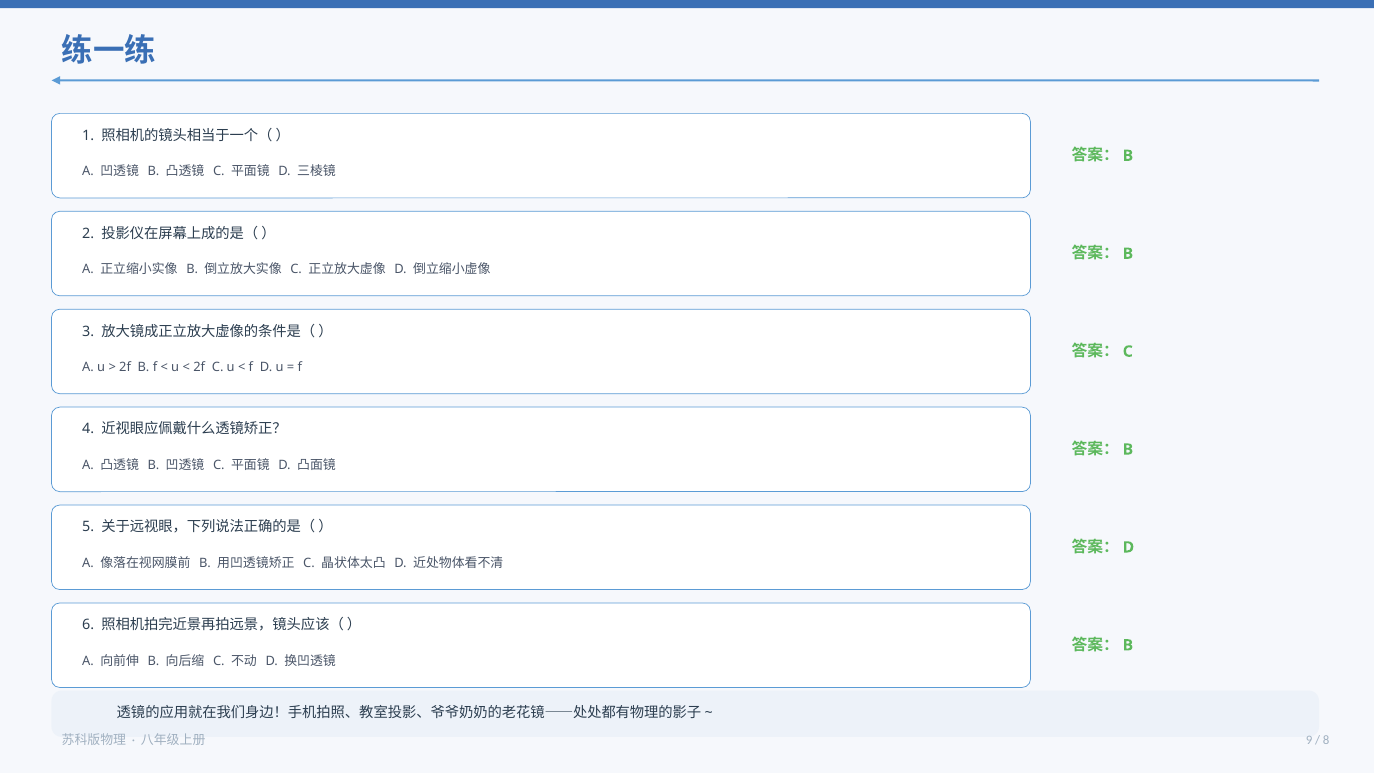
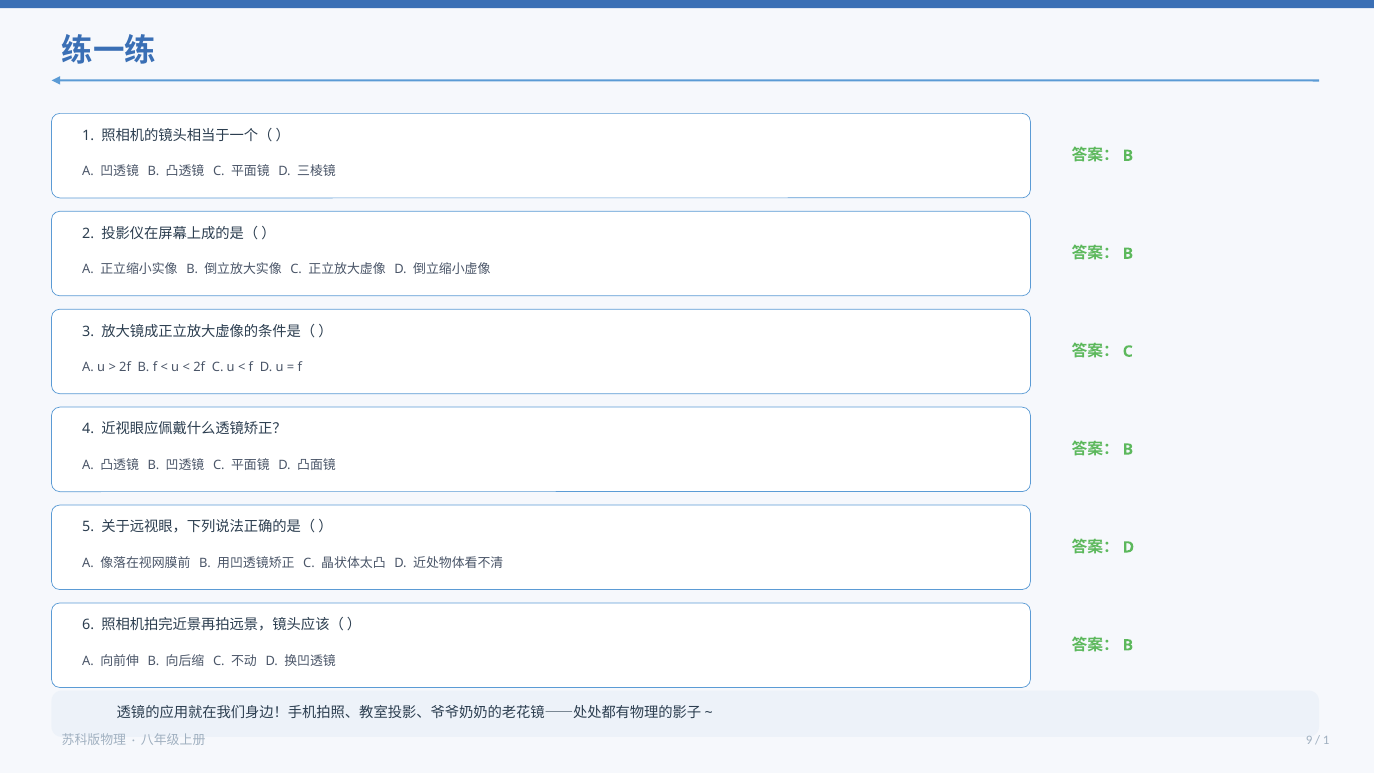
8: 8 -> 1 (1326, 740)
